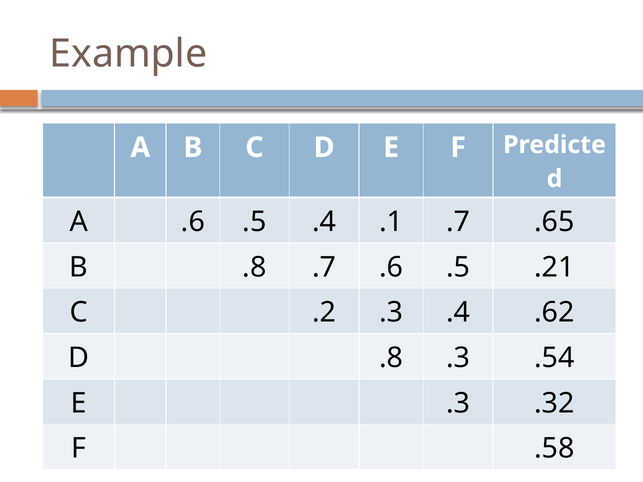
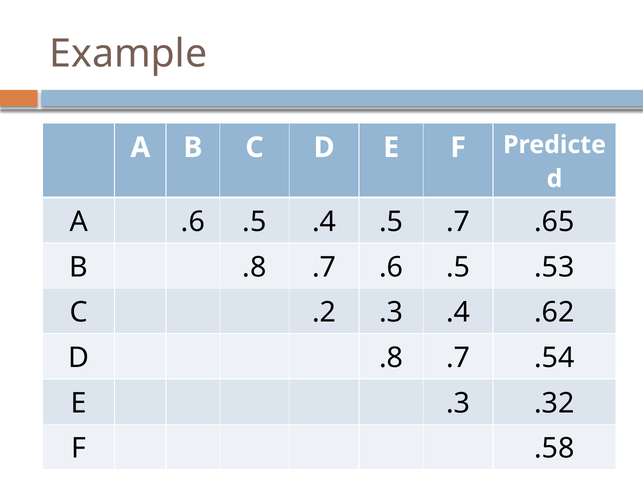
.4 .1: .1 -> .5 (391, 222)
.21: .21 -> .53 (554, 267)
D .8 .3: .3 -> .7 (458, 358)
